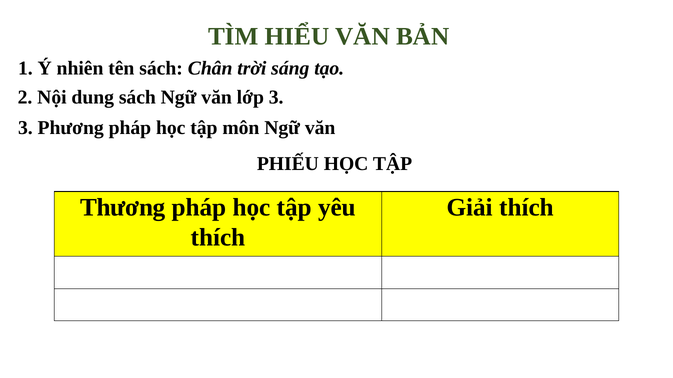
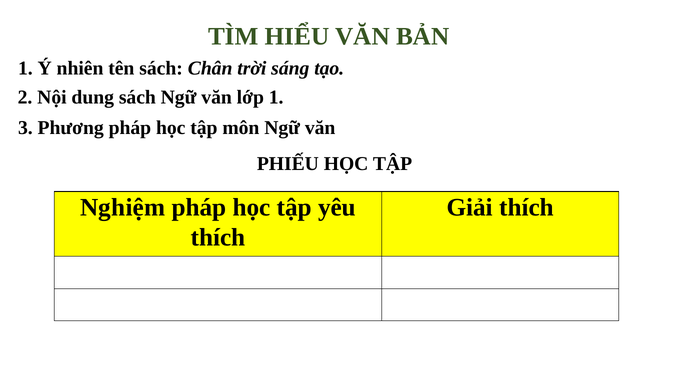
lớp 3: 3 -> 1 (276, 97)
Thương: Thương -> Nghiệm (123, 208)
